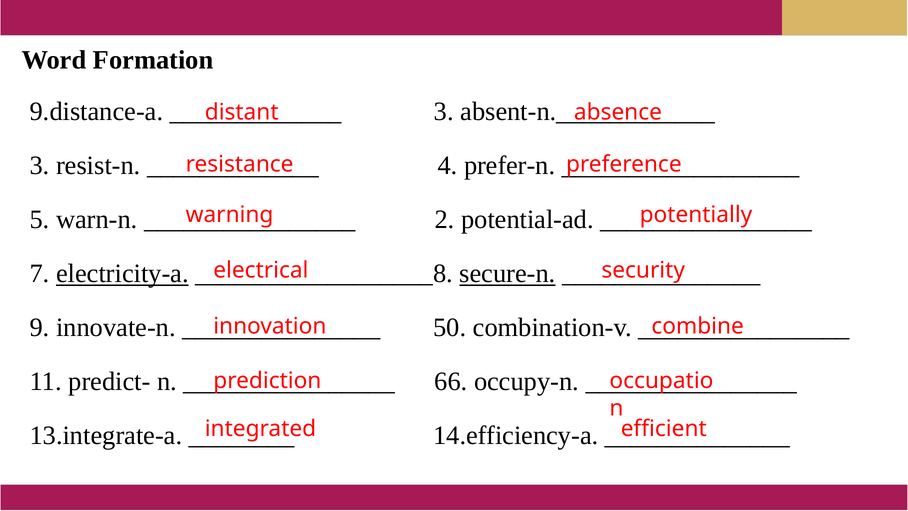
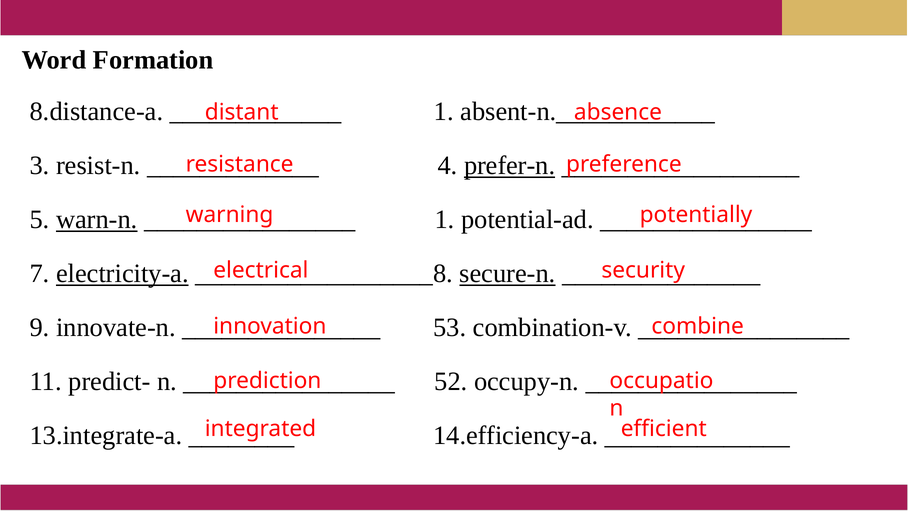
9.distance-a: 9.distance-a -> 8.distance-a (96, 112)
3: 3 -> 1 (444, 112)
prefer-n underline: none -> present (510, 166)
warn-n underline: none -> present (97, 220)
2: 2 -> 1 (445, 220)
50: 50 -> 53 (450, 328)
66: 66 -> 52 (451, 382)
